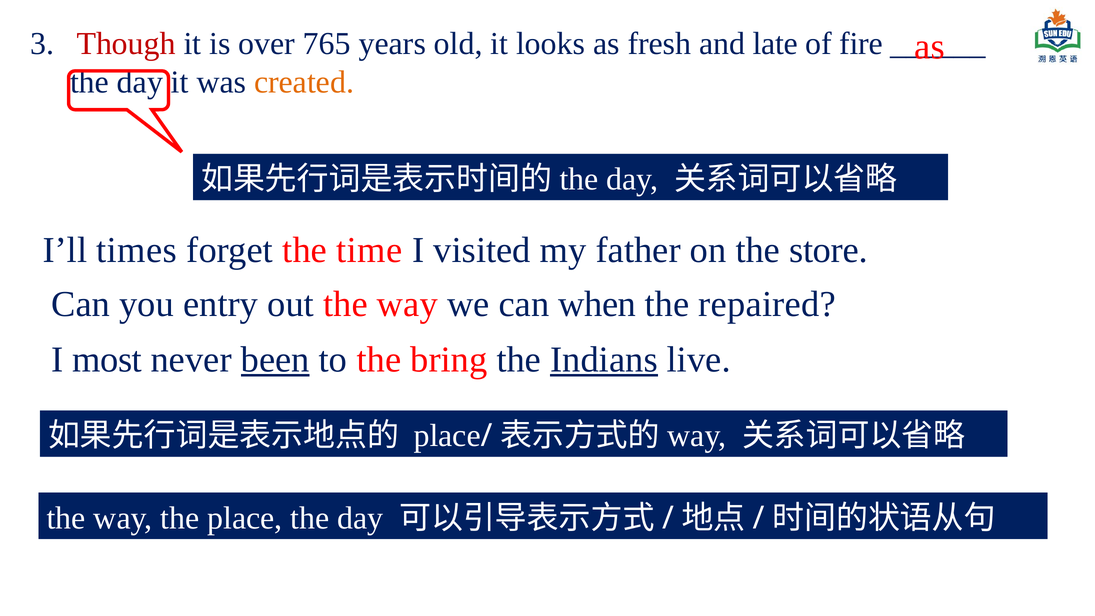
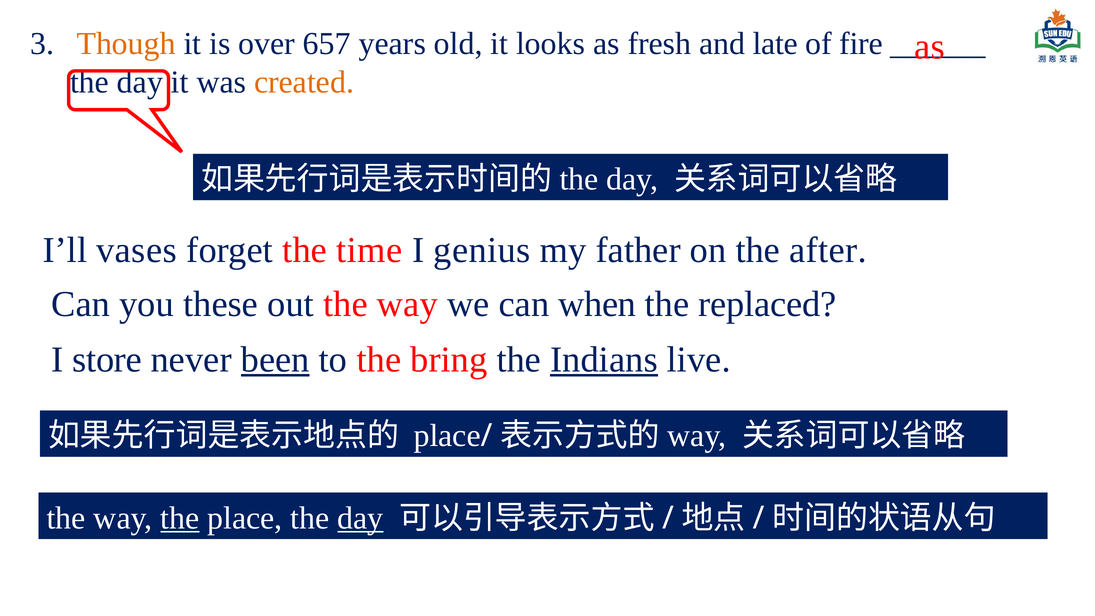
Though colour: red -> orange (126, 44)
765: 765 -> 657 (327, 44)
times: times -> vases (137, 250)
visited: visited -> genius (482, 250)
store: store -> after (828, 250)
entry: entry -> these (221, 304)
repaired: repaired -> replaced (767, 304)
most: most -> store (107, 359)
the underline: none -> present (180, 518)
day underline: none -> present (360, 518)
